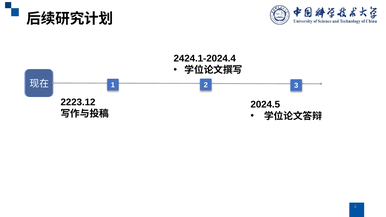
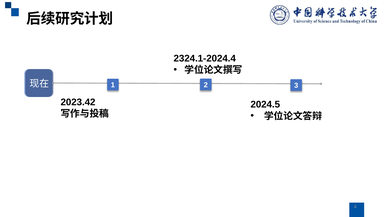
2424.1-2024.4: 2424.1-2024.4 -> 2324.1-2024.4 (205, 58)
2223.12: 2223.12 -> 2023.42 (78, 102)
